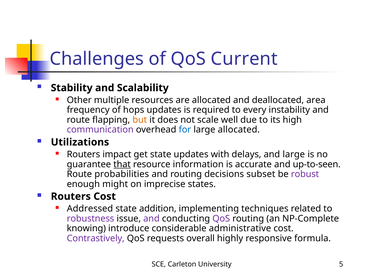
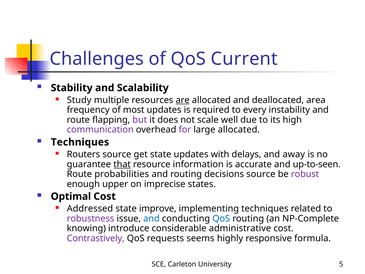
Other: Other -> Study (79, 100)
are underline: none -> present (183, 100)
hops: hops -> most (134, 110)
but colour: orange -> purple (140, 120)
for colour: blue -> purple (185, 130)
Utilizations: Utilizations -> Techniques (80, 142)
Routers impact: impact -> source (117, 154)
and large: large -> away (294, 154)
decisions subset: subset -> source (261, 174)
might: might -> upper (115, 184)
Routers: Routers -> Optimal (71, 196)
addition: addition -> improve (158, 208)
and colour: purple -> blue (151, 218)
QoS colour: purple -> blue (221, 218)
overall: overall -> seems (200, 238)
